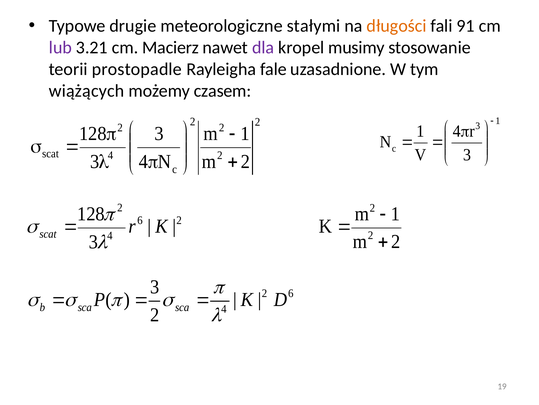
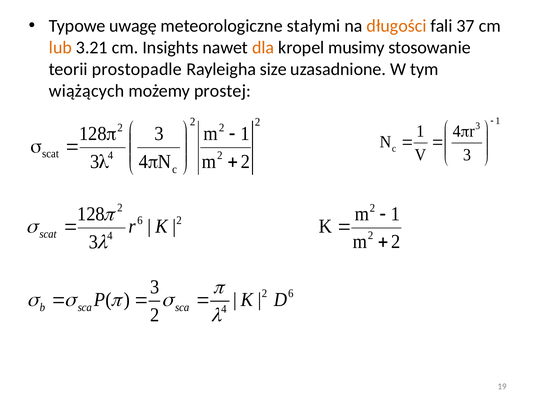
drugie: drugie -> uwagę (133, 26)
91: 91 -> 37 (466, 26)
lub colour: purple -> orange (60, 47)
Macierz: Macierz -> Insights (170, 47)
dla colour: purple -> orange (263, 47)
fale: fale -> size (273, 69)
czasem: czasem -> prostej (222, 91)
